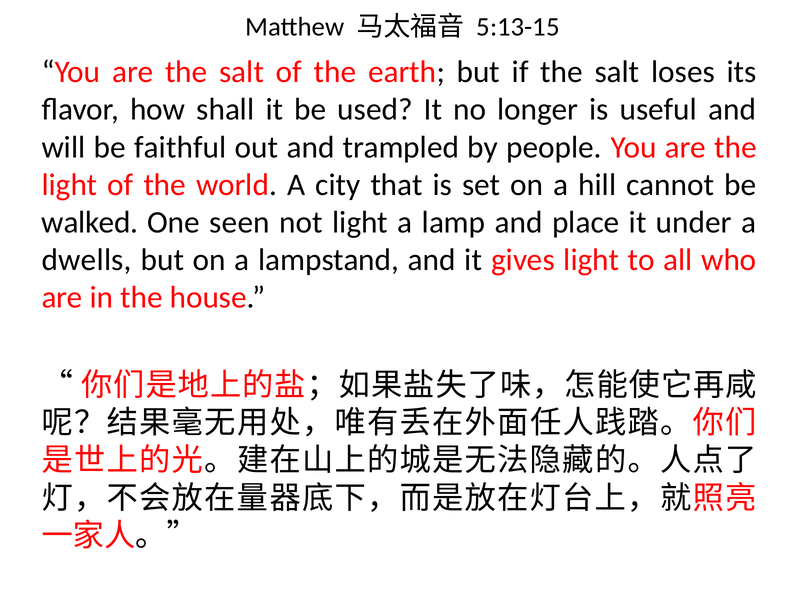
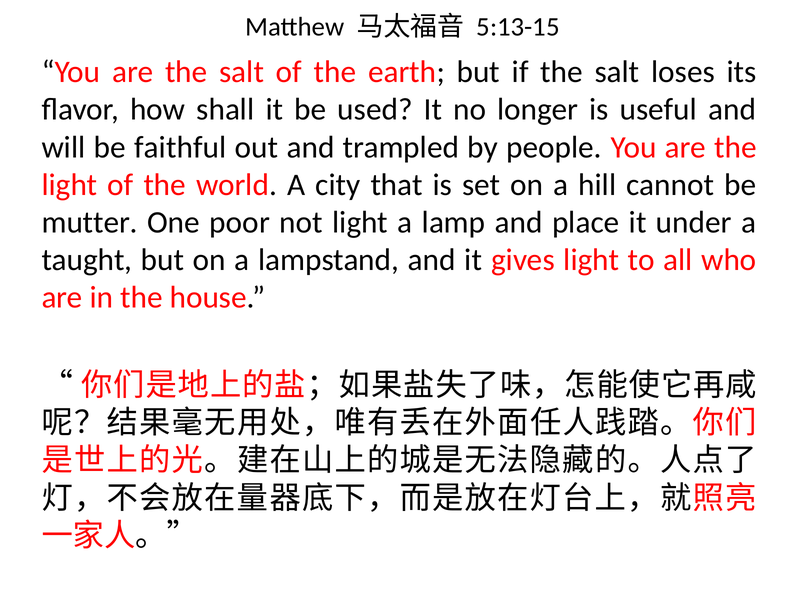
walked: walked -> mutter (90, 222)
seen: seen -> poor (240, 222)
dwells: dwells -> taught (87, 260)
